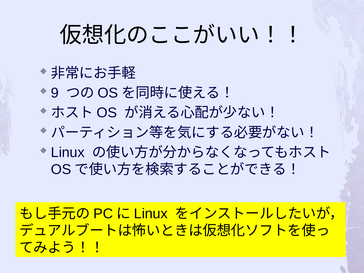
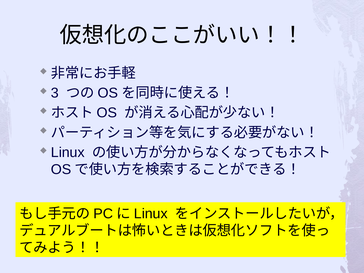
9: 9 -> 3 (55, 93)
